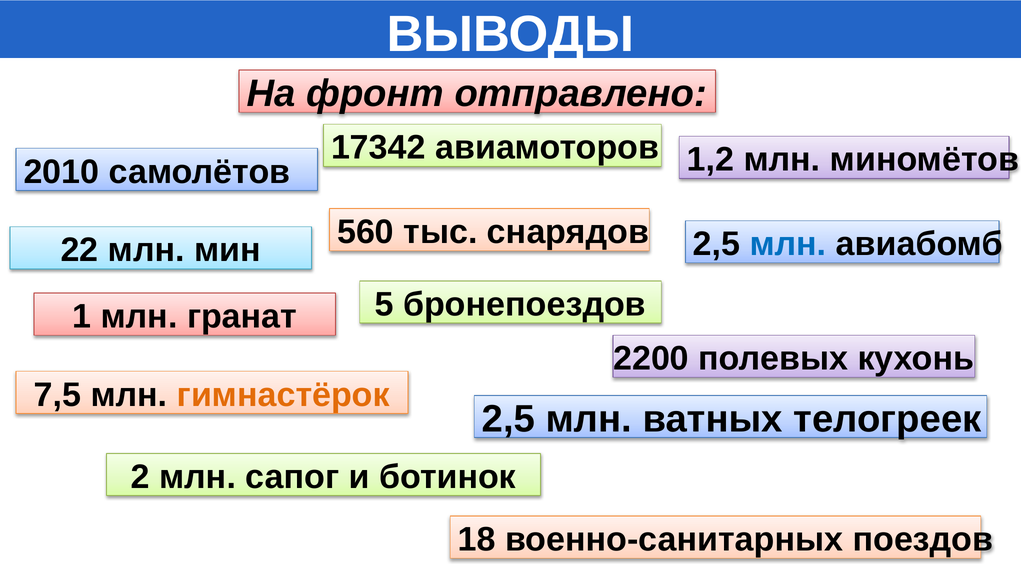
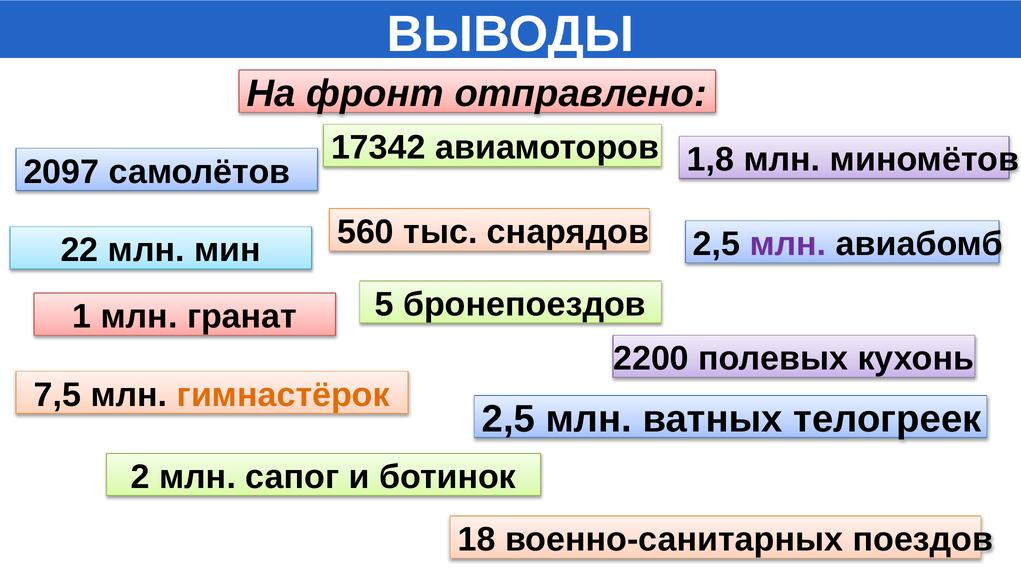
1,2: 1,2 -> 1,8 (711, 160)
2010: 2010 -> 2097 (61, 172)
млн colour: blue -> purple (788, 244)
